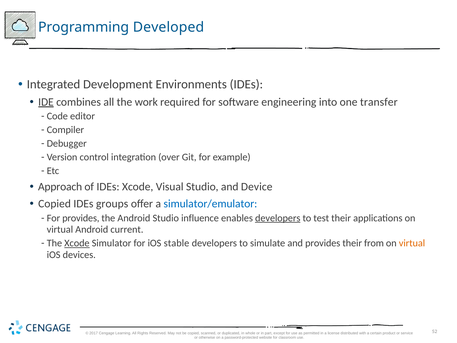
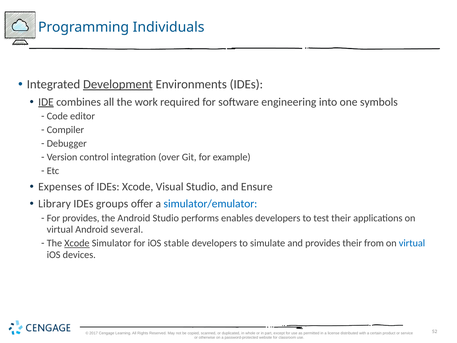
Developed: Developed -> Individuals (169, 27)
Development underline: none -> present (118, 84)
transfer: transfer -> symbols (379, 102)
Approach: Approach -> Expenses (60, 187)
Device: Device -> Ensure (257, 187)
Copied: Copied -> Library (55, 204)
influence: influence -> performs (200, 218)
developers underline: present -> none (278, 218)
current: current -> several (127, 229)
virtual colour: orange -> blue (412, 243)
